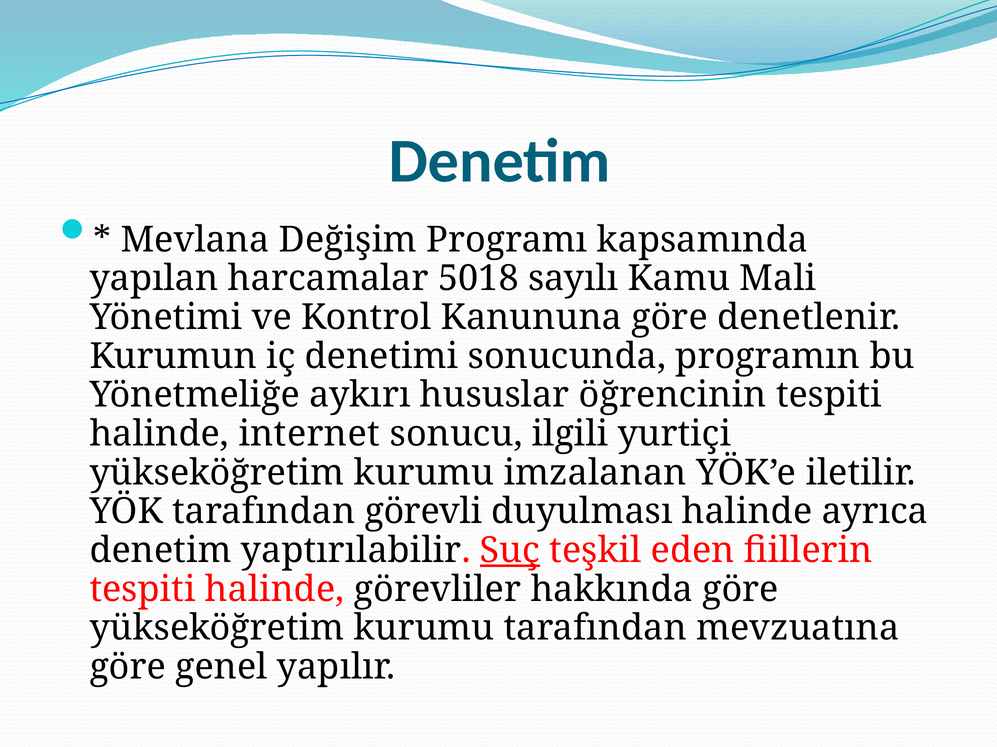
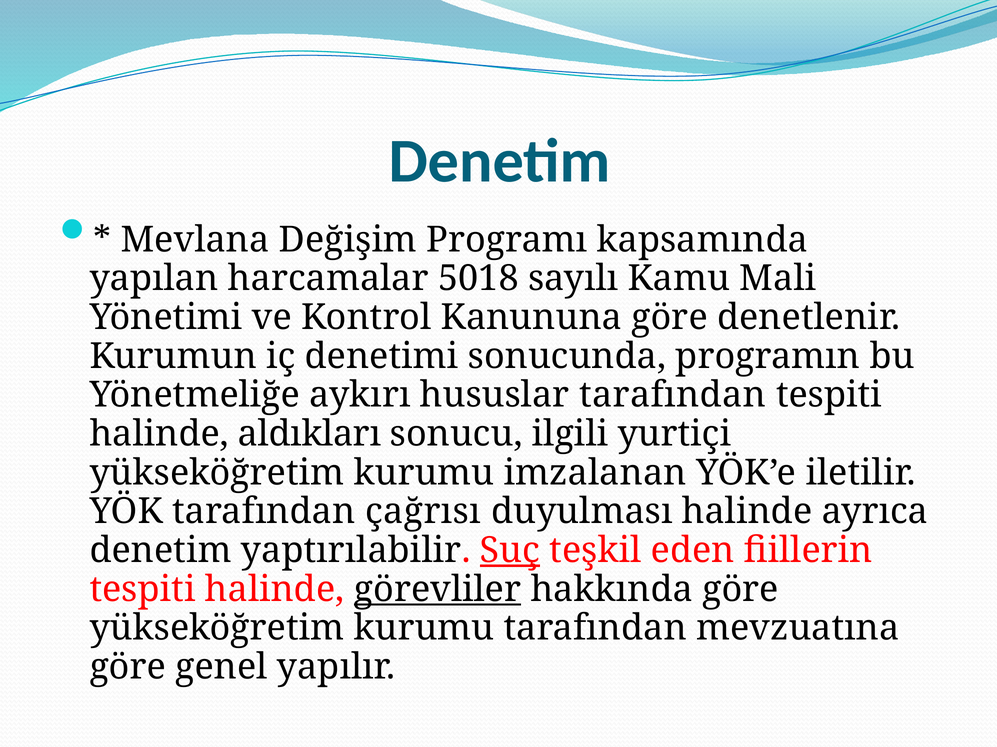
hususlar öğrencinin: öğrencinin -> tarafından (673, 395)
internet: internet -> aldıkları (310, 434)
görevli: görevli -> çağrısı (423, 512)
görevliler underline: none -> present (438, 590)
